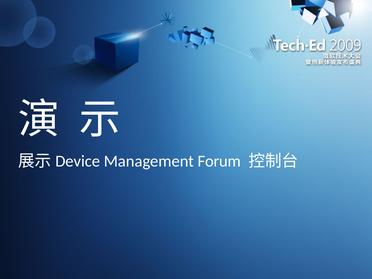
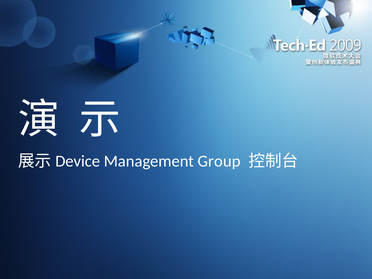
Forum: Forum -> Group (219, 161)
